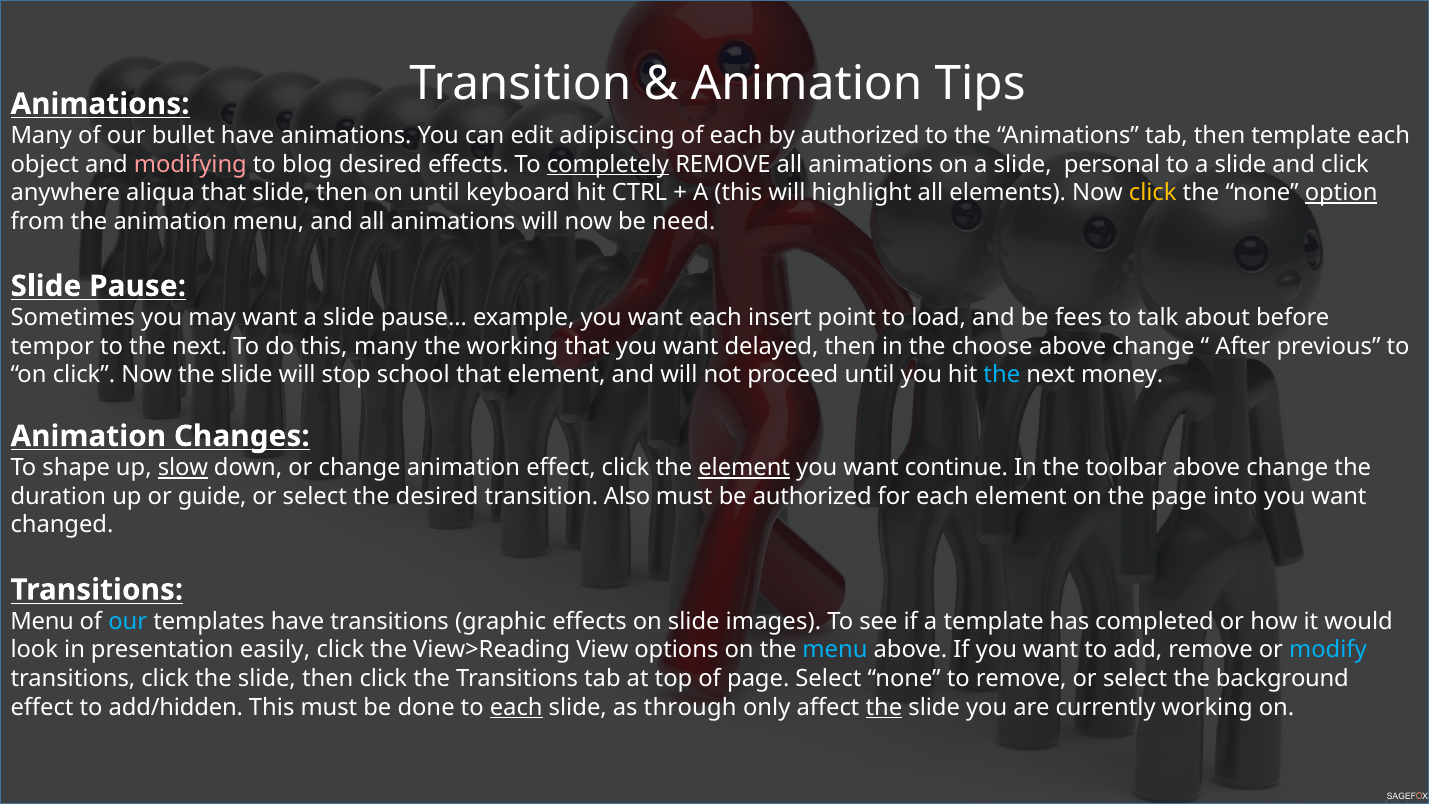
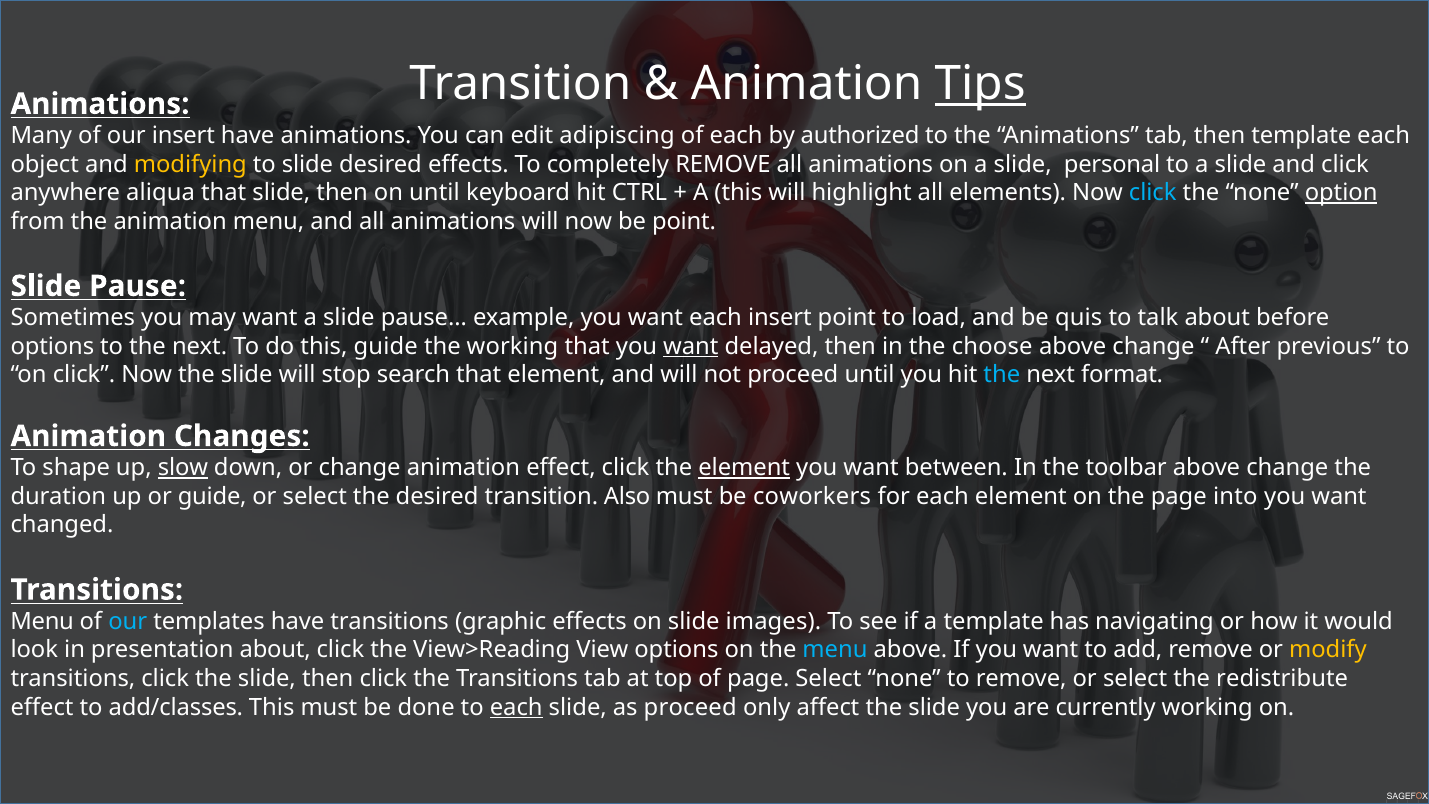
Tips underline: none -> present (980, 84)
our bullet: bullet -> insert (183, 136)
modifying colour: pink -> yellow (190, 164)
to blog: blog -> slide (308, 164)
completely underline: present -> none (608, 164)
click colour: yellow -> light blue (1153, 193)
be need: need -> point (684, 221)
fees: fees -> quis (1079, 318)
tempor: tempor -> options (52, 346)
this many: many -> guide (386, 346)
want underline: none -> present (691, 346)
school: school -> search (413, 375)
money: money -> format (1122, 375)
continue: continue -> between (956, 468)
be authorized: authorized -> coworkers (812, 496)
completed: completed -> navigating (1155, 621)
presentation easily: easily -> about (275, 650)
modify colour: light blue -> yellow (1328, 650)
background: background -> redistribute (1282, 679)
add/hidden: add/hidden -> add/classes (176, 707)
as through: through -> proceed (690, 707)
the underline: present -> none (884, 707)
